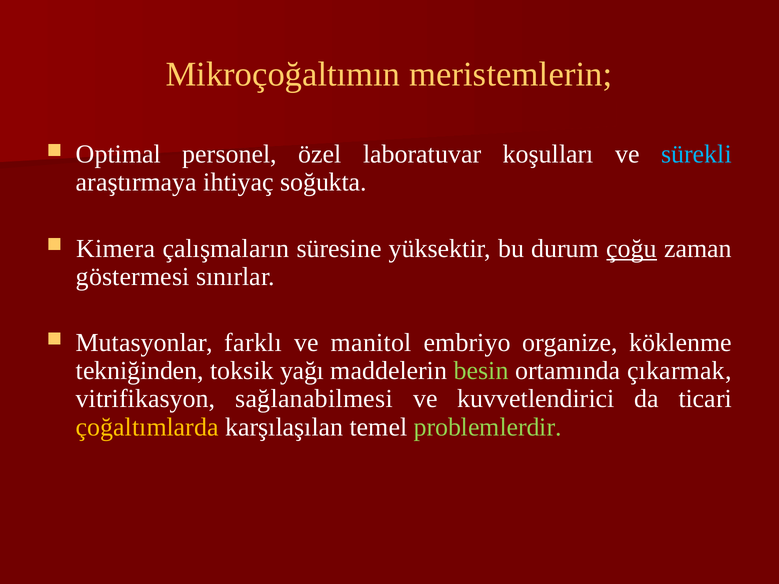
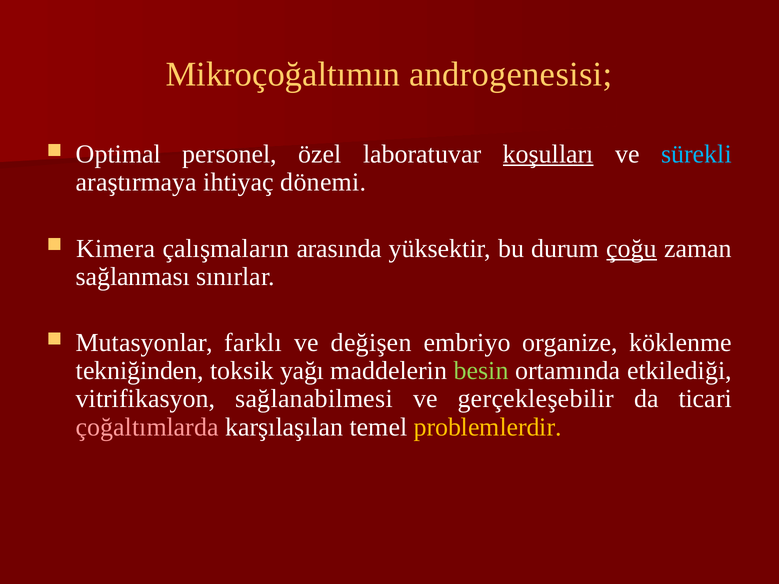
meristemlerin: meristemlerin -> androgenesisi (511, 74)
koşulları underline: none -> present (548, 154)
soğukta: soğukta -> dönemi (323, 182)
süresine: süresine -> arasında (339, 249)
göstermesi: göstermesi -> sağlanması (133, 277)
manitol: manitol -> değişen (371, 343)
çıkarmak: çıkarmak -> etkilediği (680, 371)
kuvvetlendirici: kuvvetlendirici -> gerçekleşebilir (536, 399)
çoğaltımlarda colour: yellow -> pink (147, 427)
problemlerdir colour: light green -> yellow (488, 427)
